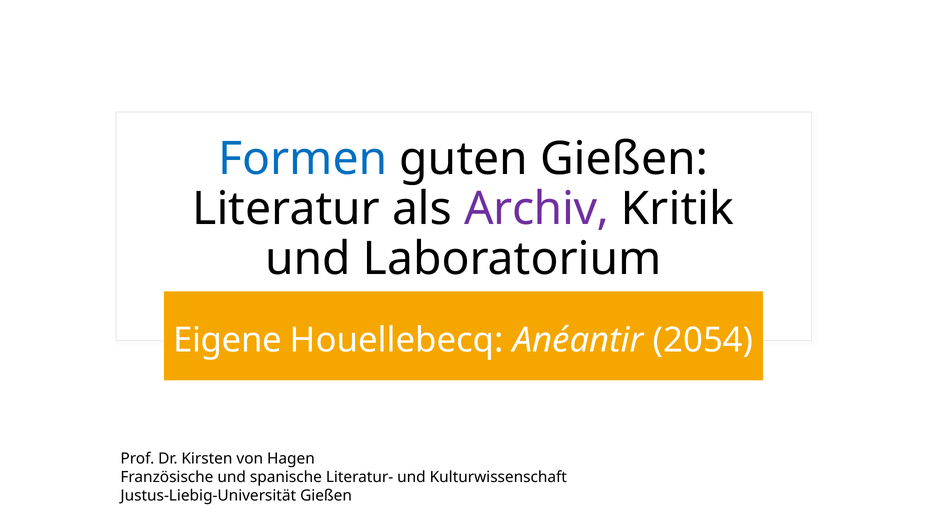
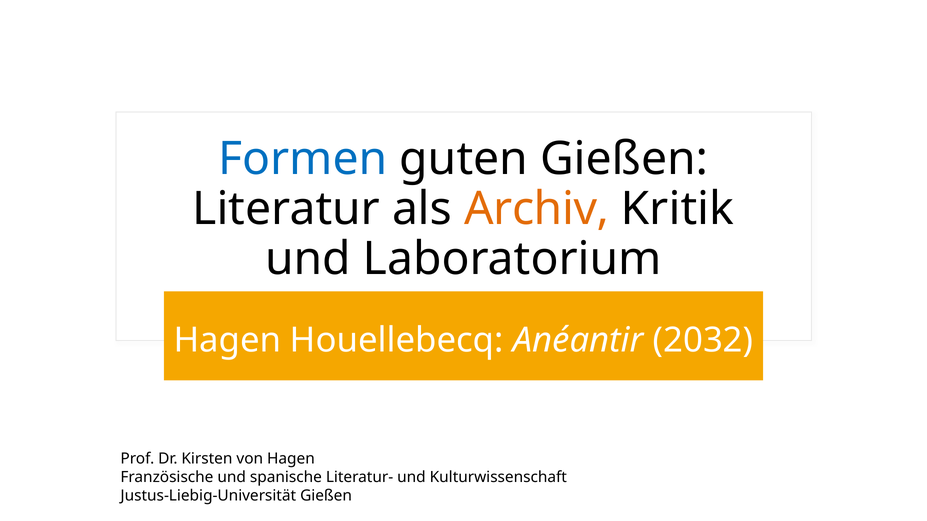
Archiv colour: purple -> orange (537, 209)
Eigene: Eigene -> Hagen (227, 341)
2054: 2054 -> 2032 (703, 341)
